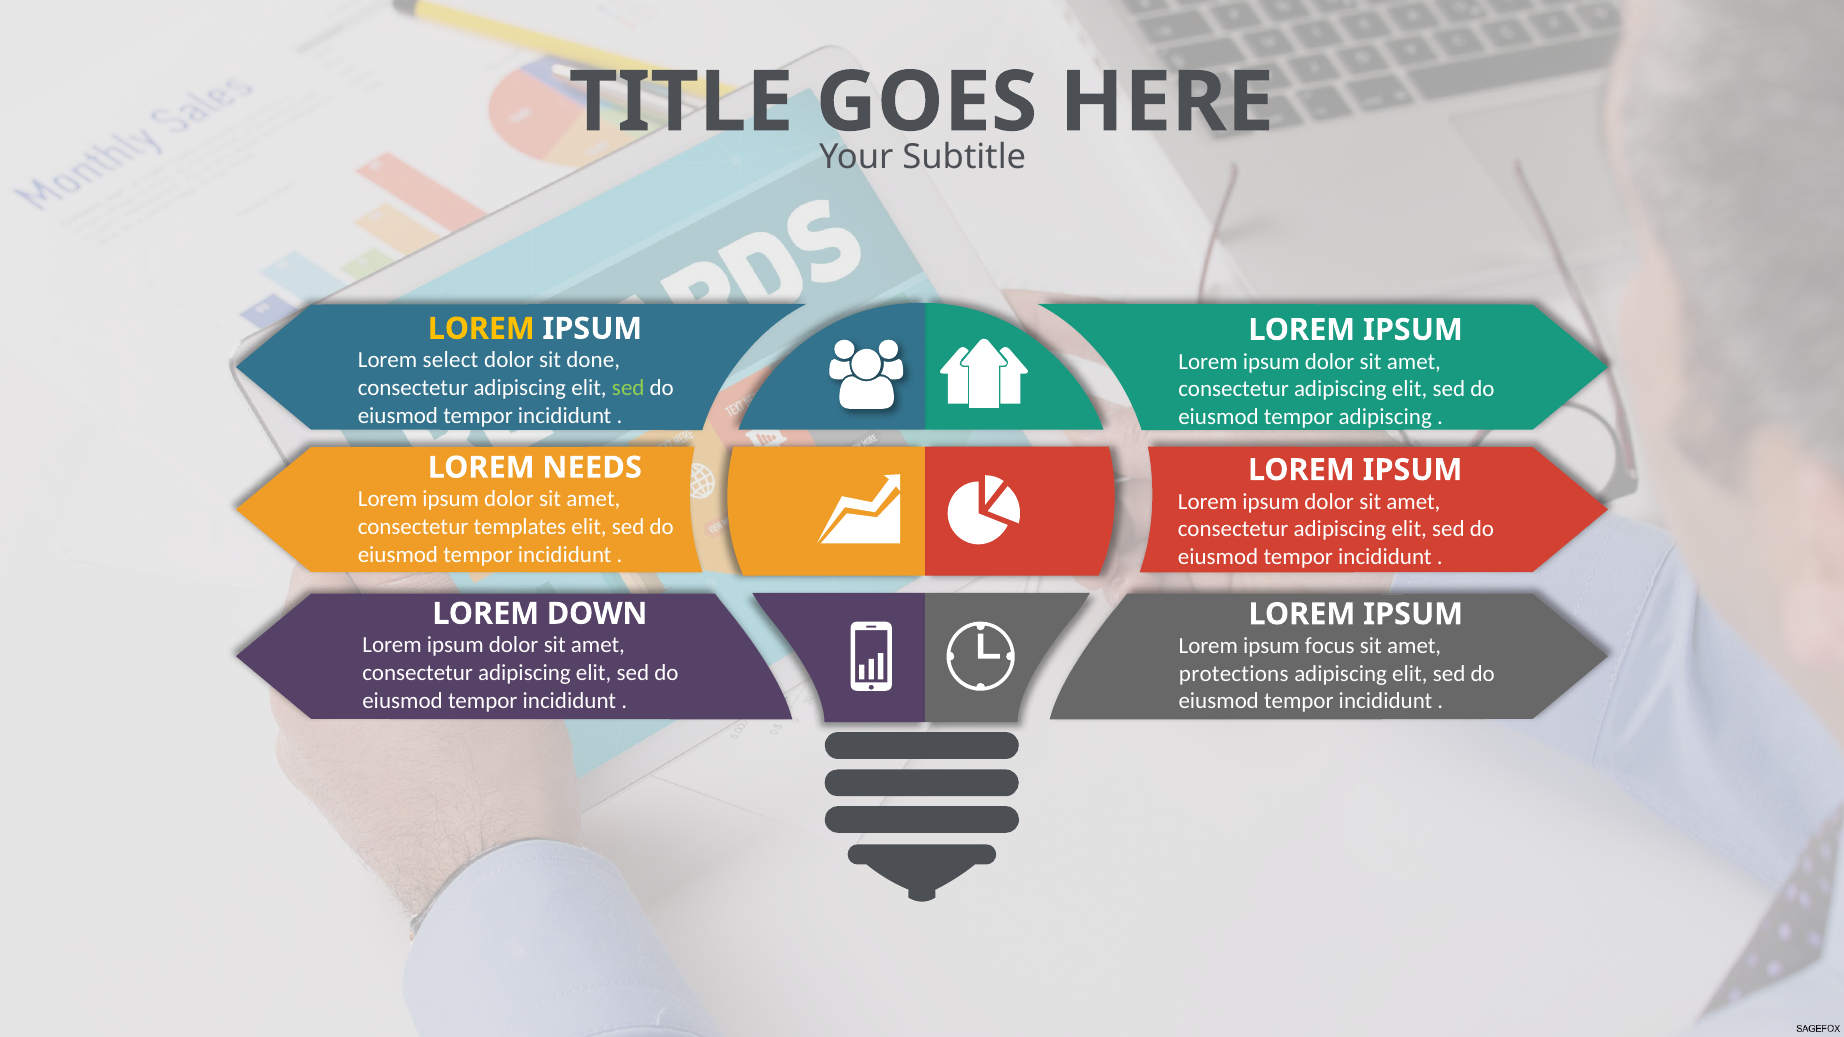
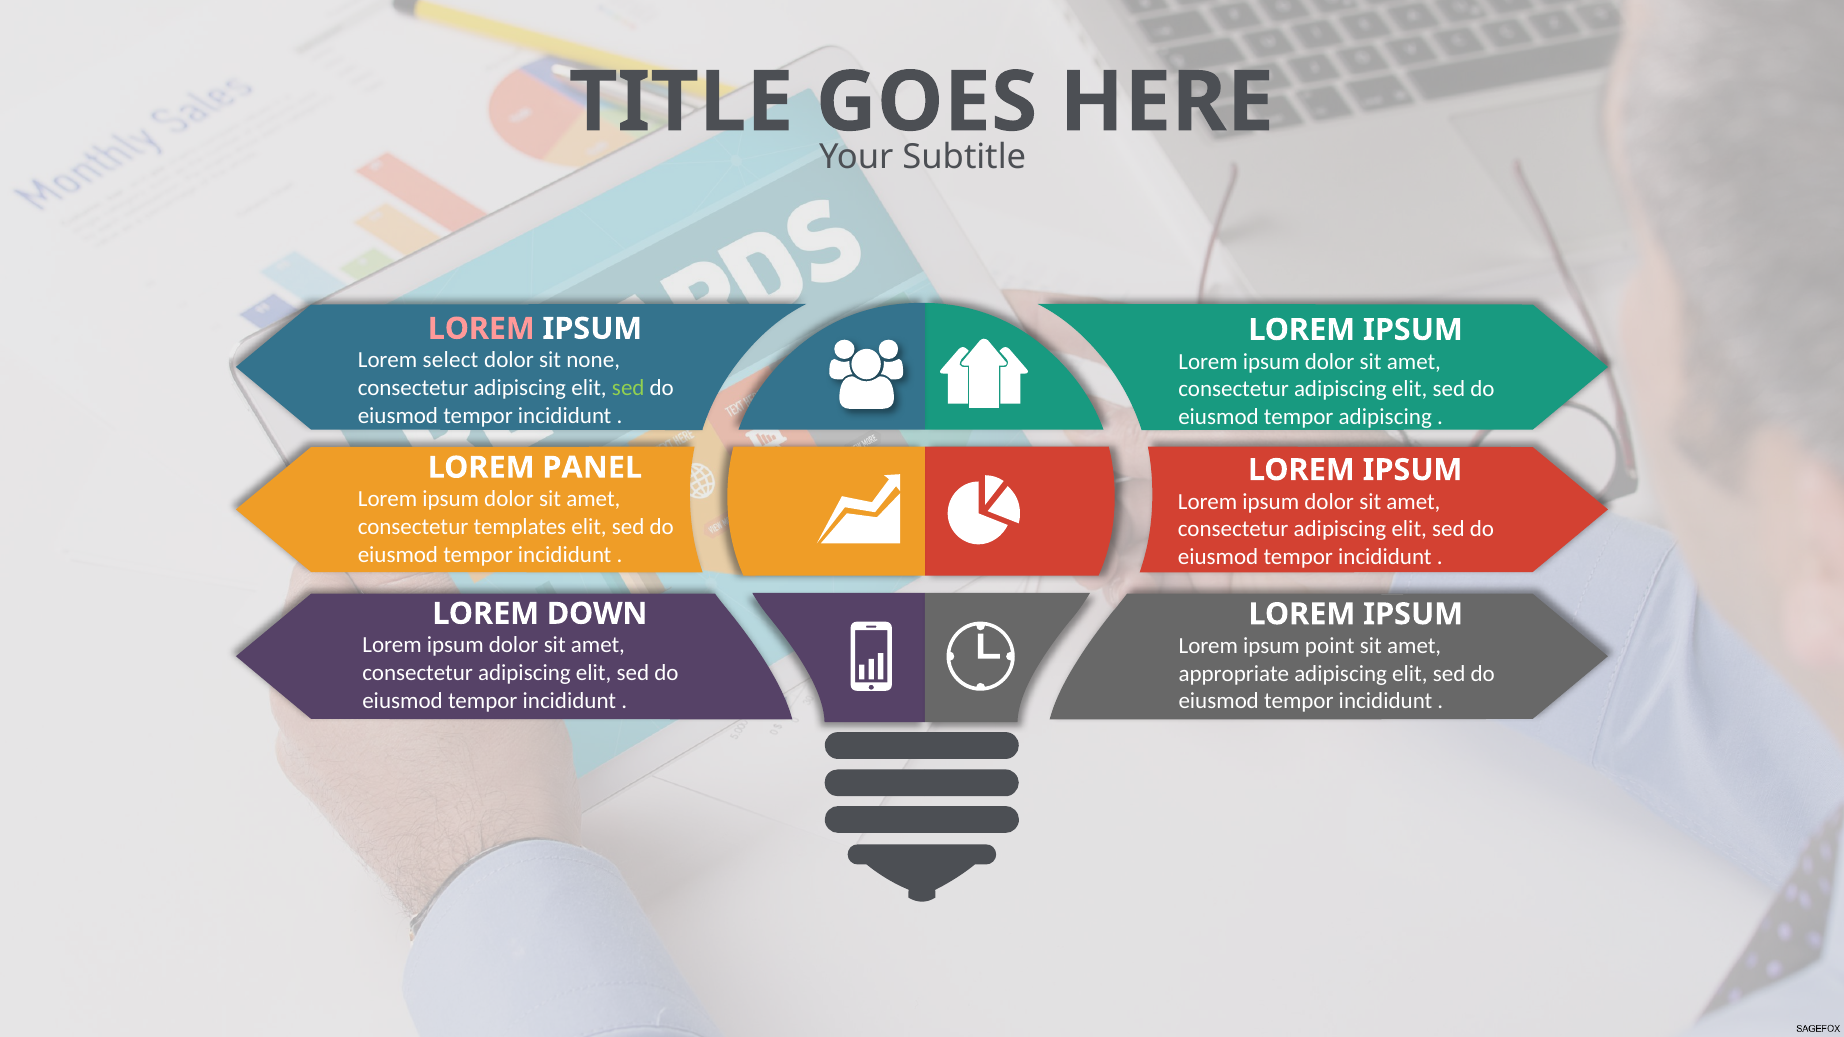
LOREM colour: yellow -> pink (481, 329)
done: done -> none (593, 360)
NEEDS: NEEDS -> PANEL (592, 468)
focus: focus -> point (1330, 646)
protections: protections -> appropriate (1234, 674)
